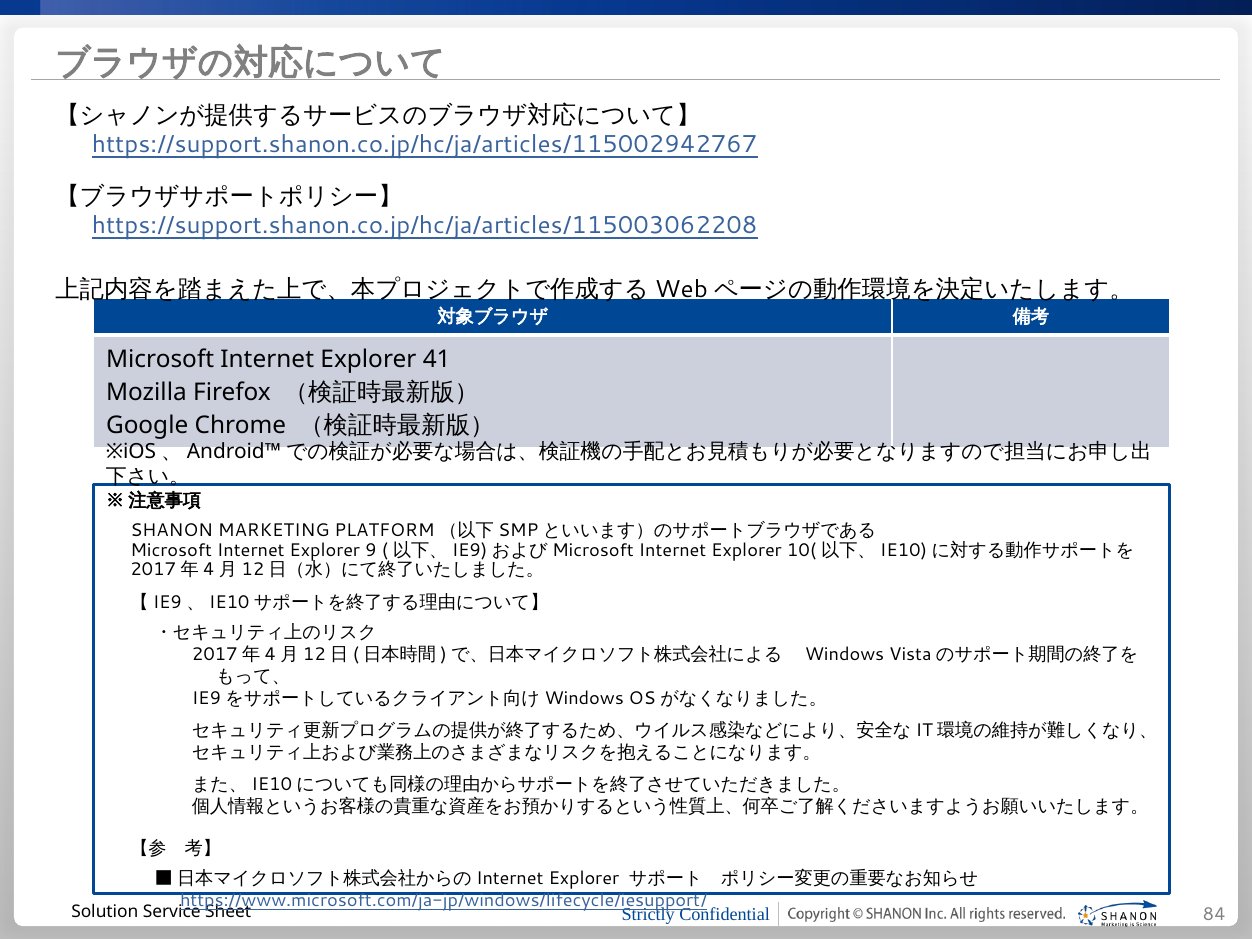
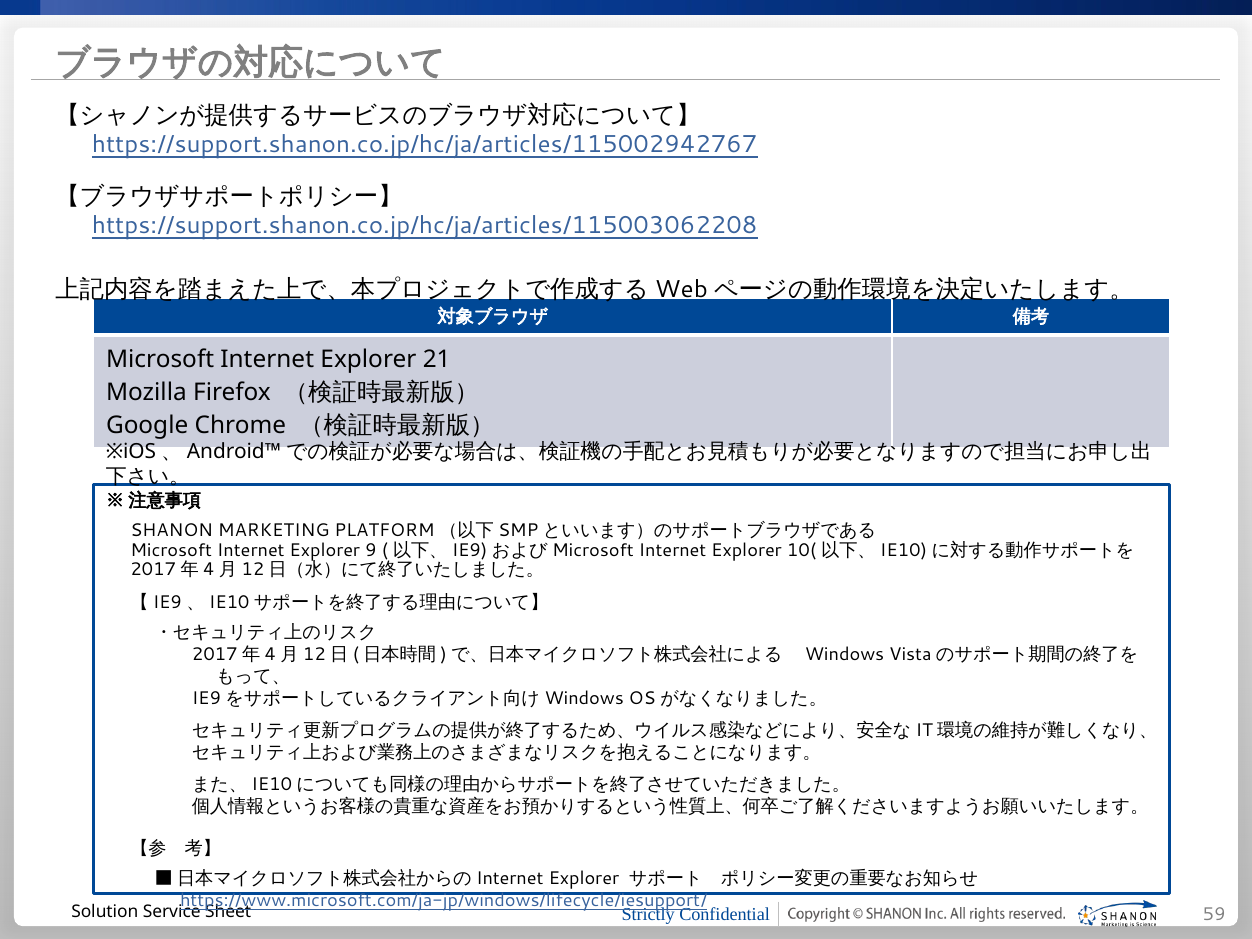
41: 41 -> 21 (437, 359)
84: 84 -> 59 (1214, 915)
